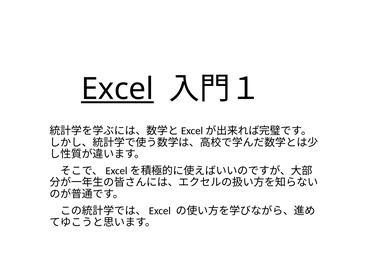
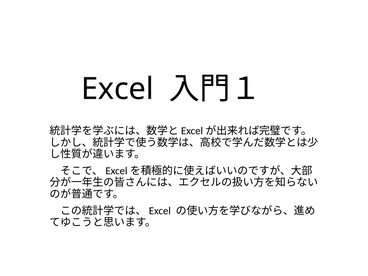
Excel underline: present -> none (117, 89)
